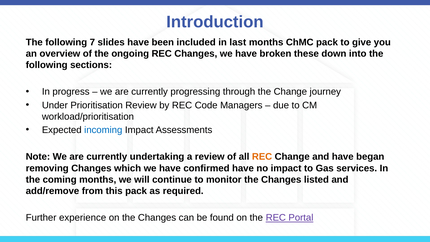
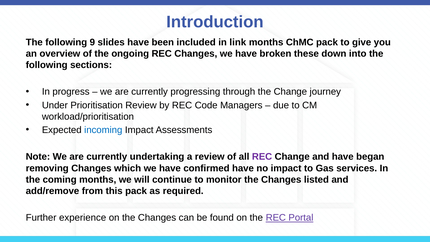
7: 7 -> 9 (92, 42)
last: last -> link (238, 42)
REC colour: orange -> purple (262, 157)
